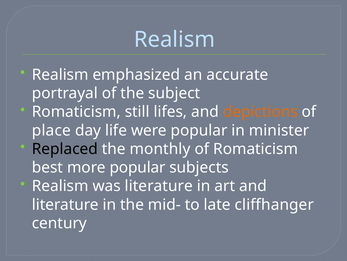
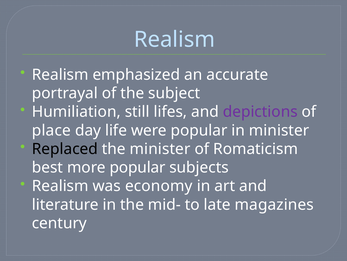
Romaticism: Romaticism -> Humiliation (76, 112)
depictions colour: orange -> purple (260, 112)
the monthly: monthly -> minister (160, 149)
was literature: literature -> economy (159, 186)
cliffhanger: cliffhanger -> magazines (274, 204)
